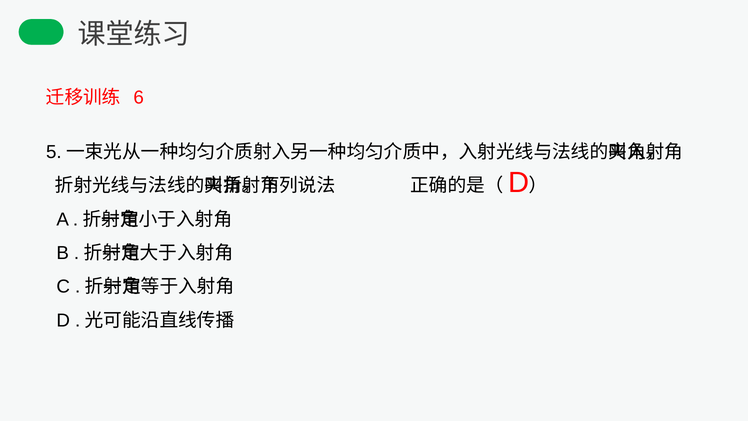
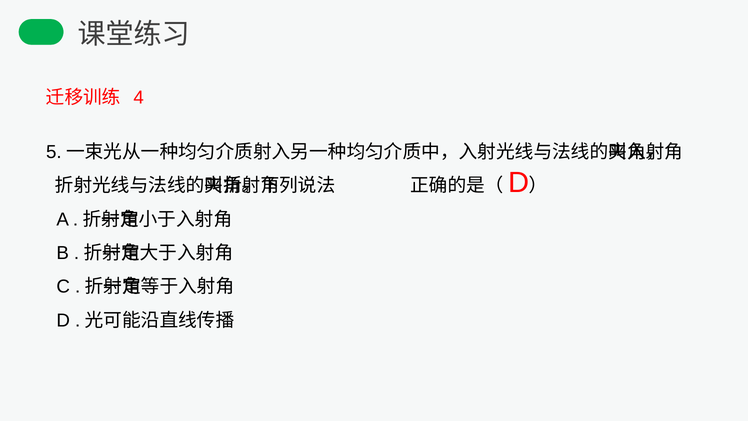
6: 6 -> 4 (139, 98)
